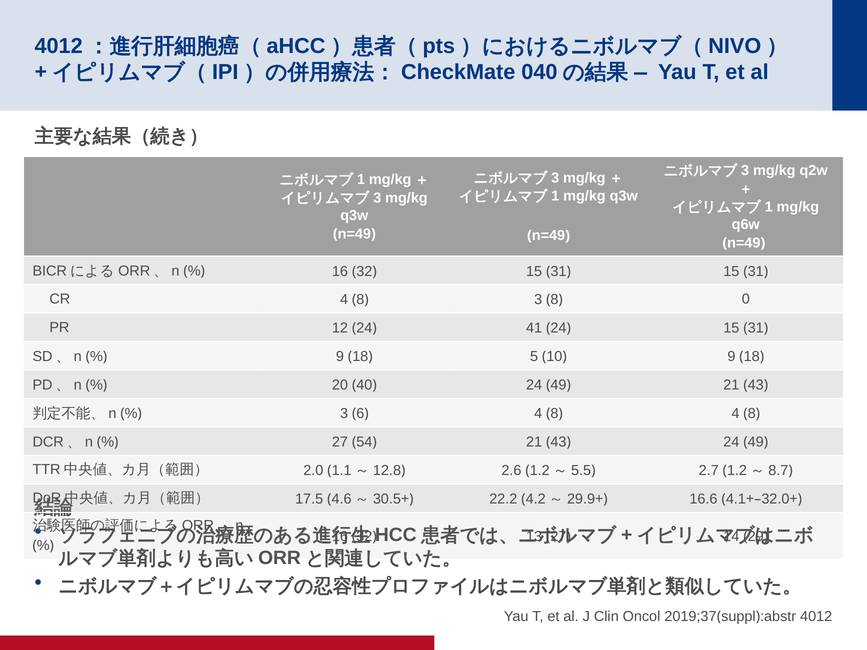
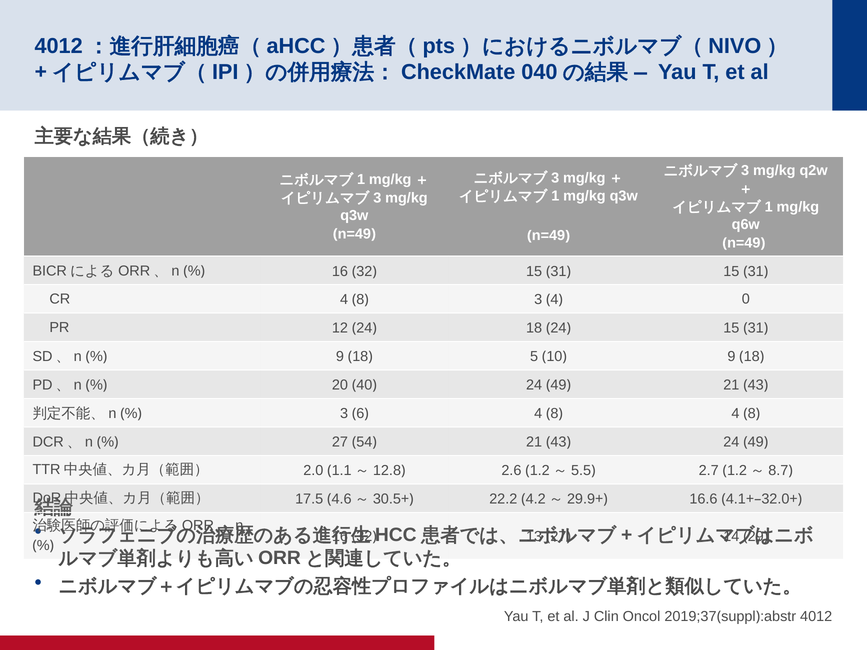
8: 8 -> 4 (554, 300)
41: 41 -> 18 (534, 328)
